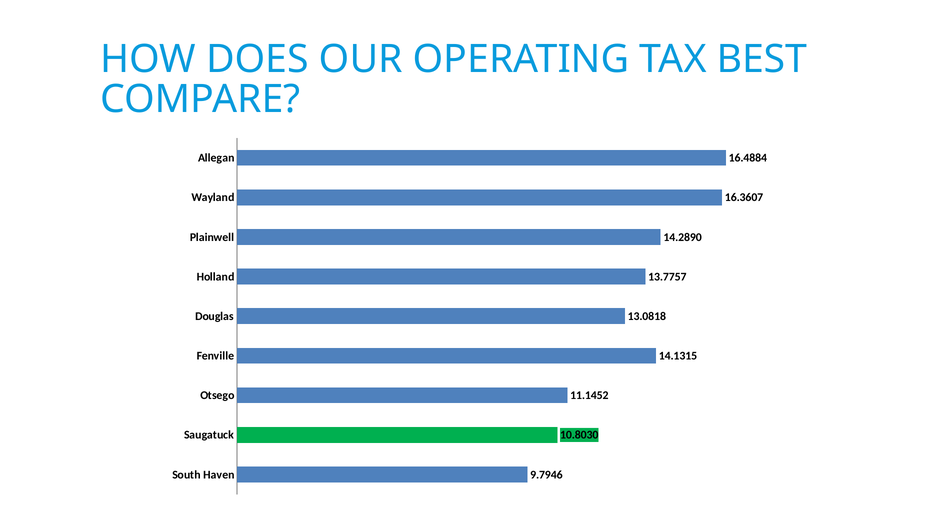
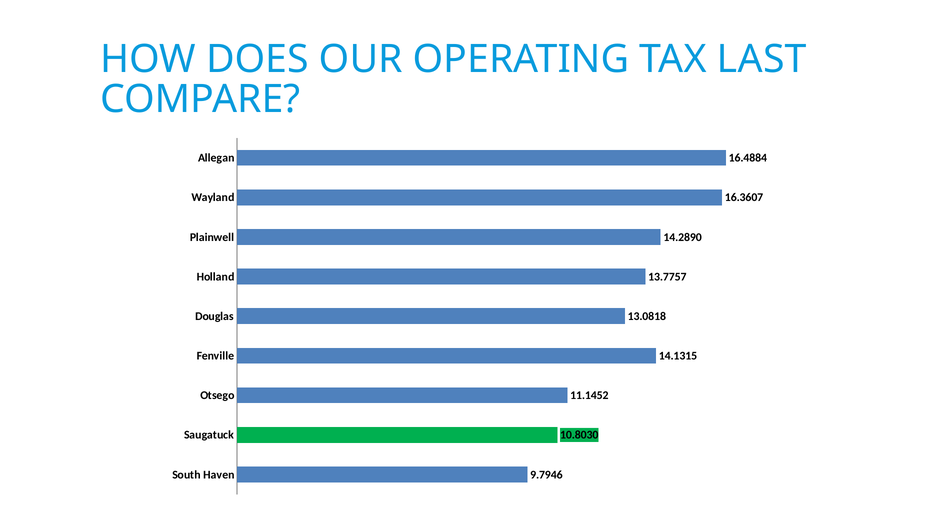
BEST: BEST -> LAST (762, 59)
